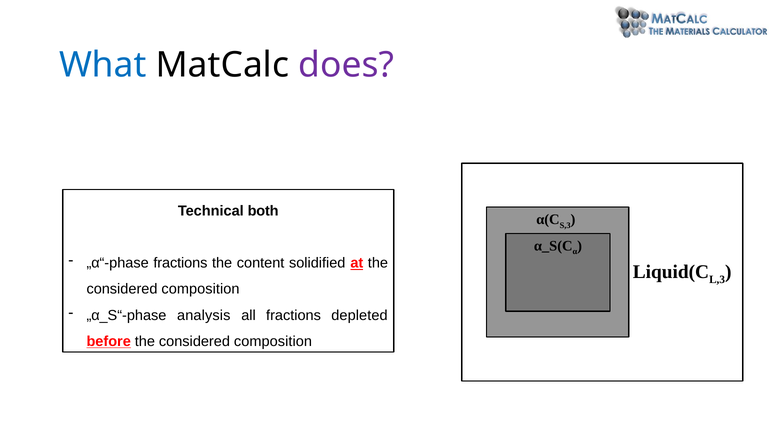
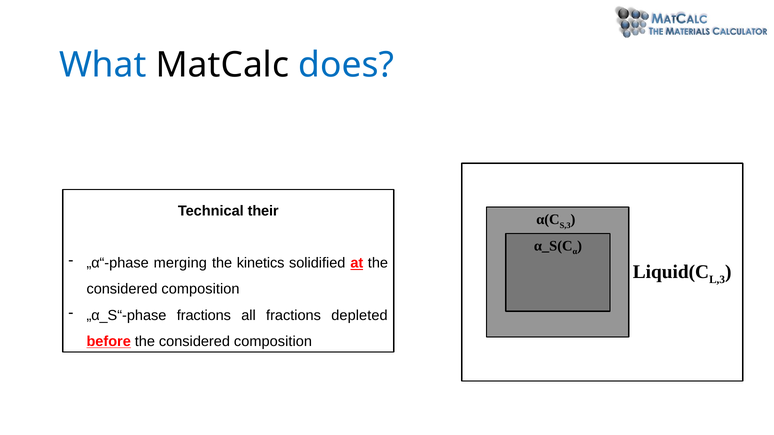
does colour: purple -> blue (346, 65)
both: both -> their (263, 211)
„α“-phase fractions: fractions -> merging (180, 263)
content: content -> kinetics (261, 263)
„α_S“-phase analysis: analysis -> fractions (204, 316)
